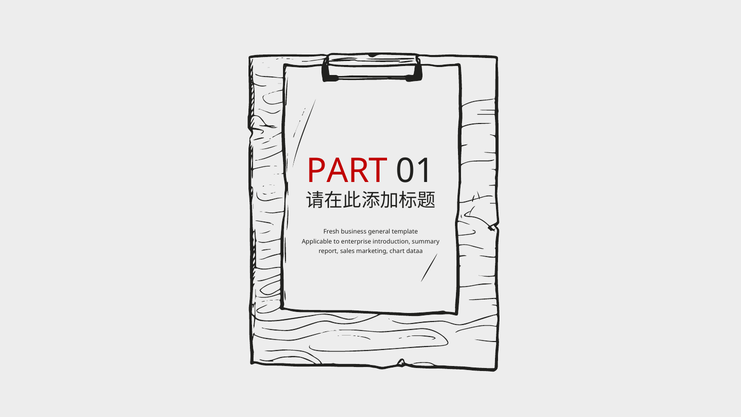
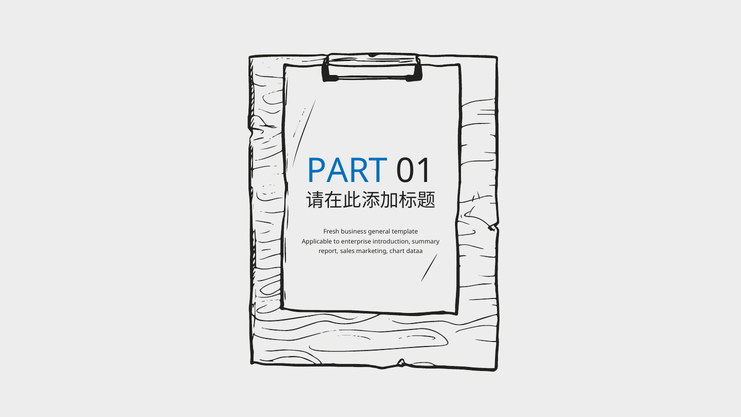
PART colour: red -> blue (347, 171)
